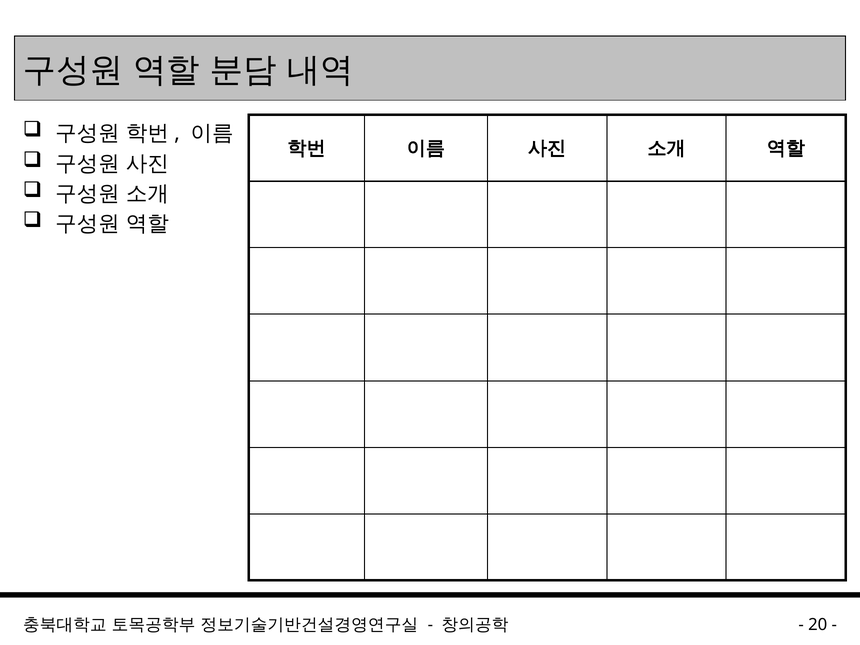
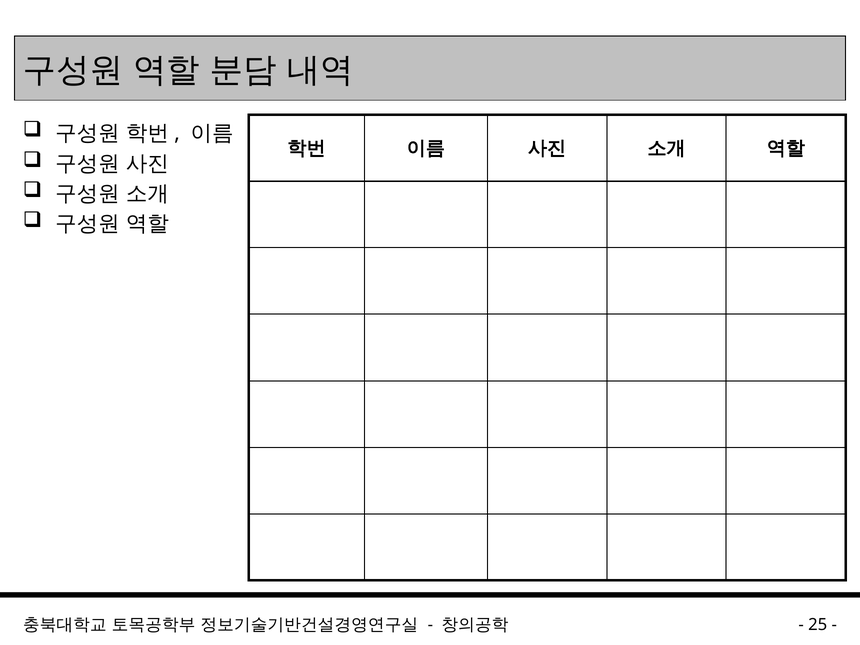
20: 20 -> 25 (818, 625)
